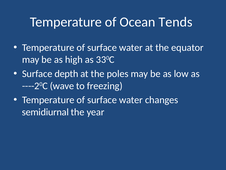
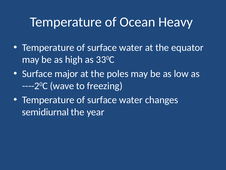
Tends: Tends -> Heavy (176, 22)
depth: depth -> major (66, 74)
